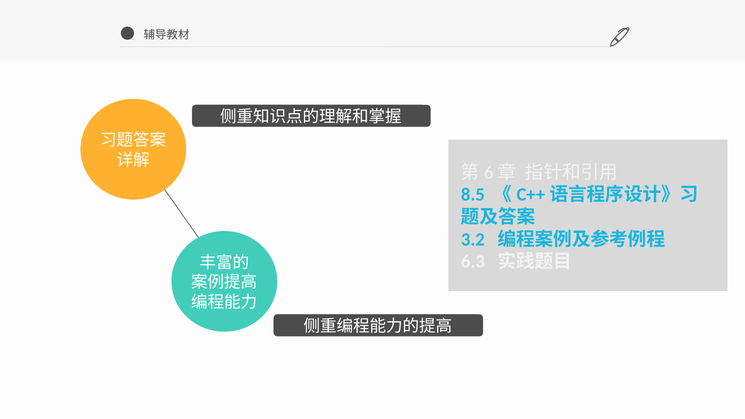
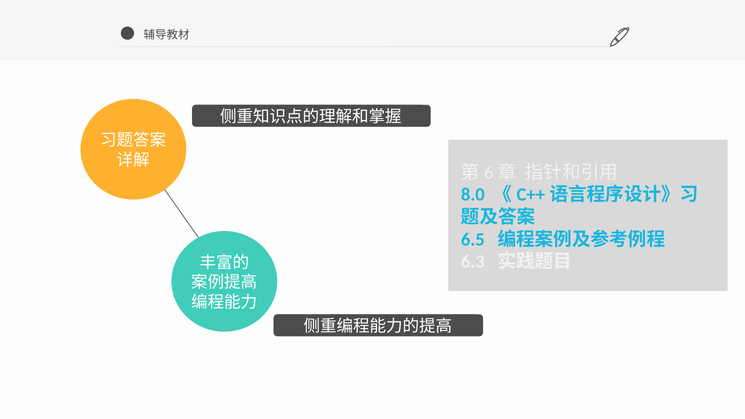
8.5: 8.5 -> 8.0 (473, 195)
3.2: 3.2 -> 6.5 (473, 239)
